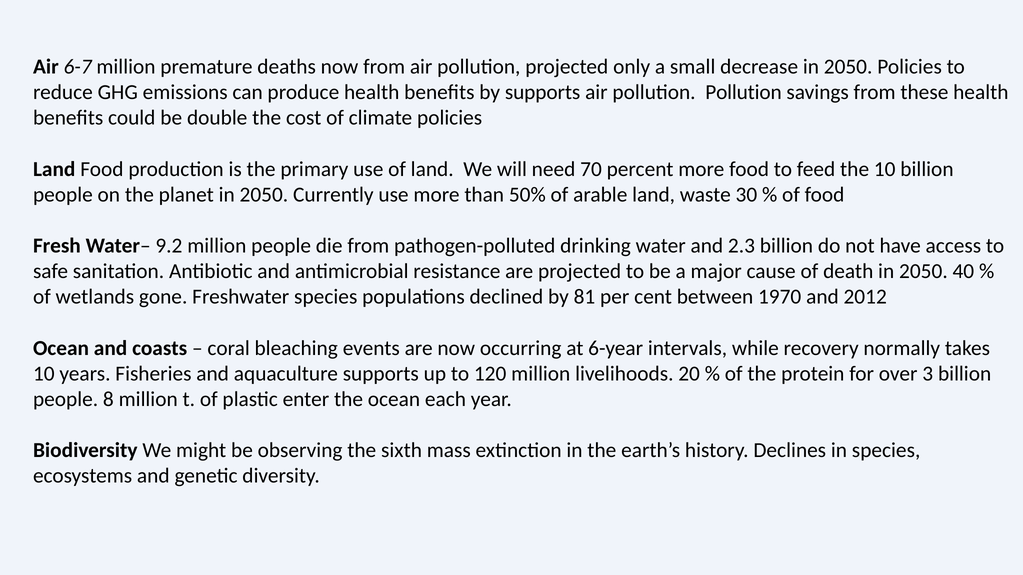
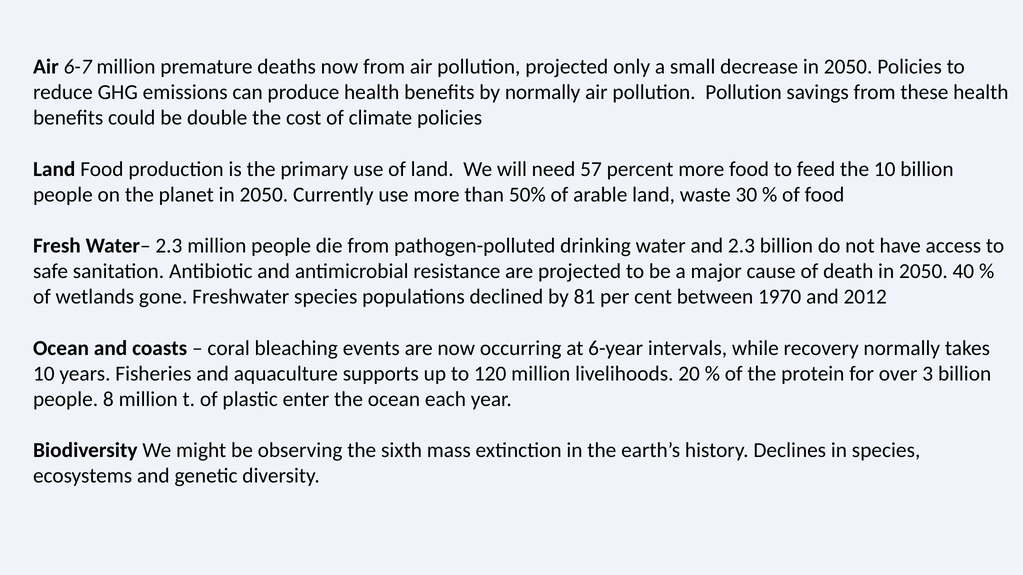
by supports: supports -> normally (543, 92)
70: 70 -> 57 (591, 169)
Water– 9.2: 9.2 -> 2.3 (169, 246)
